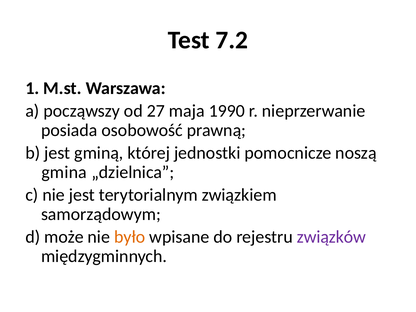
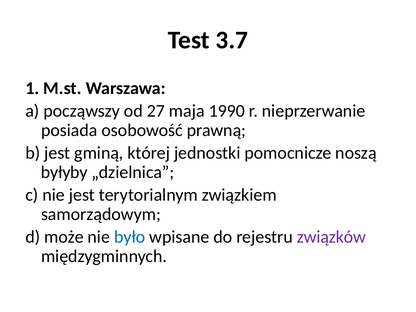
7.2: 7.2 -> 3.7 (232, 40)
gmina: gmina -> byłyby (64, 172)
było colour: orange -> blue (130, 237)
